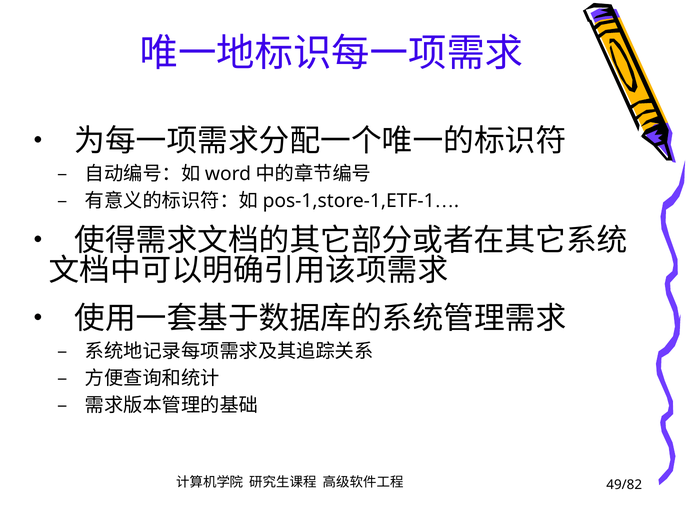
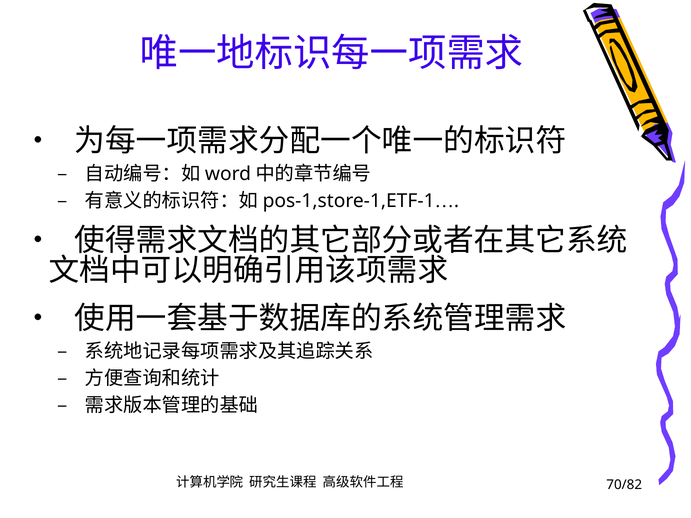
49/82: 49/82 -> 70/82 (624, 485)
